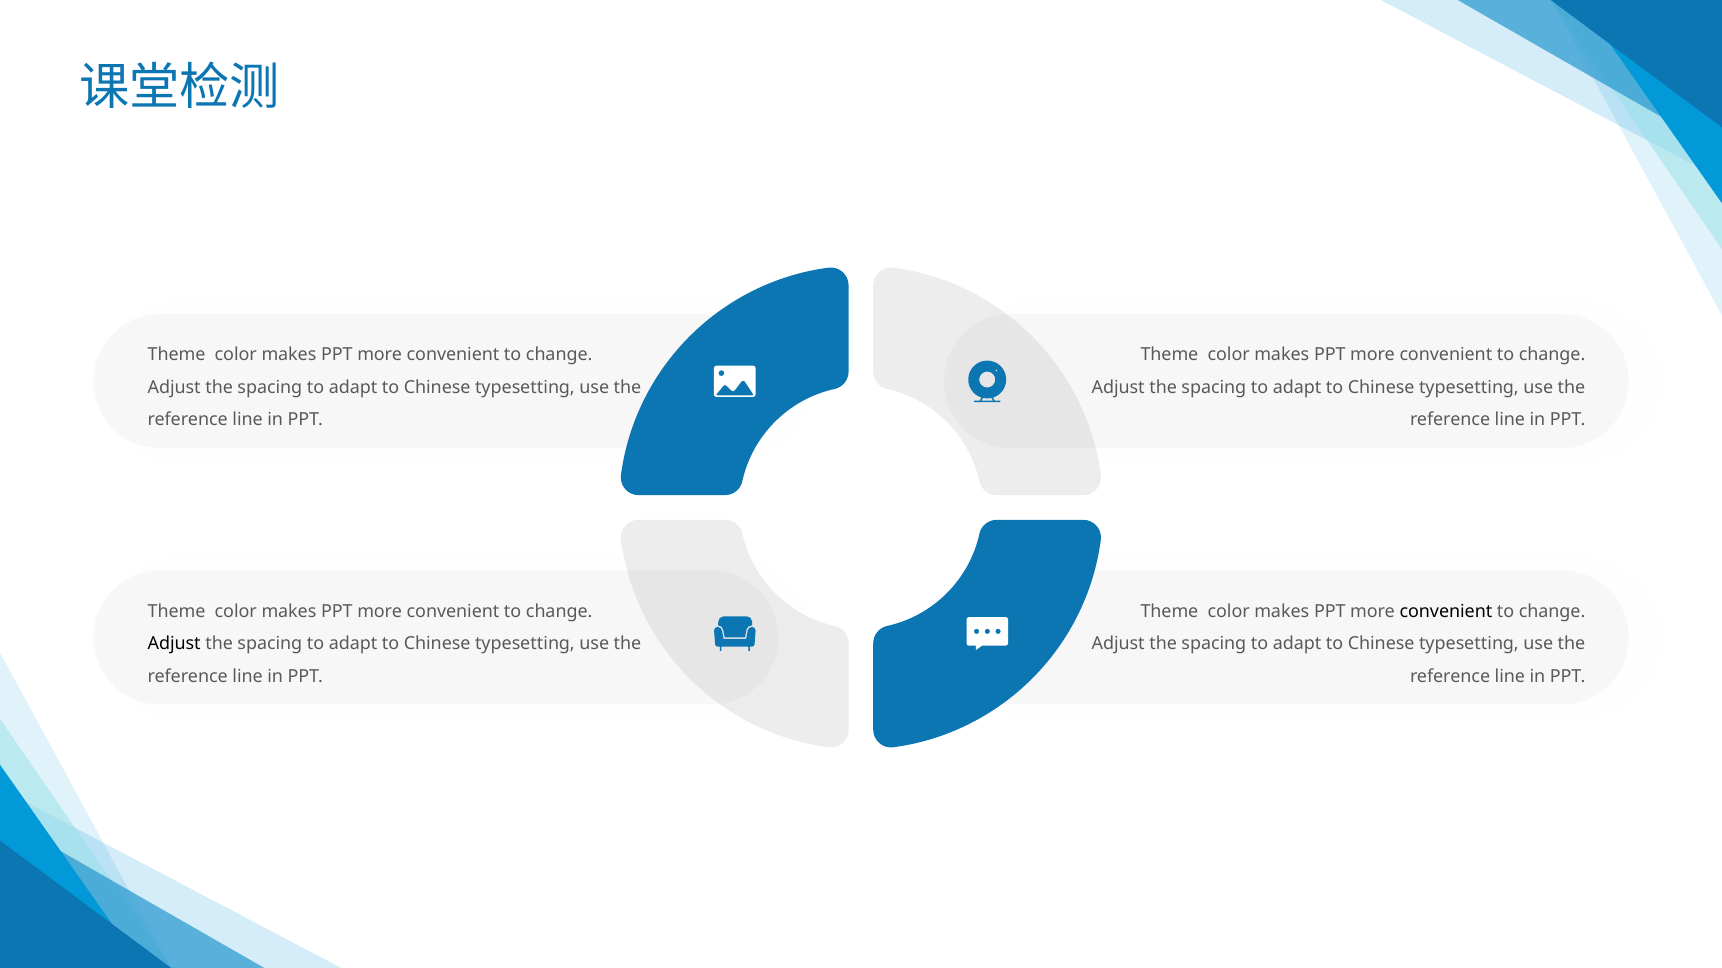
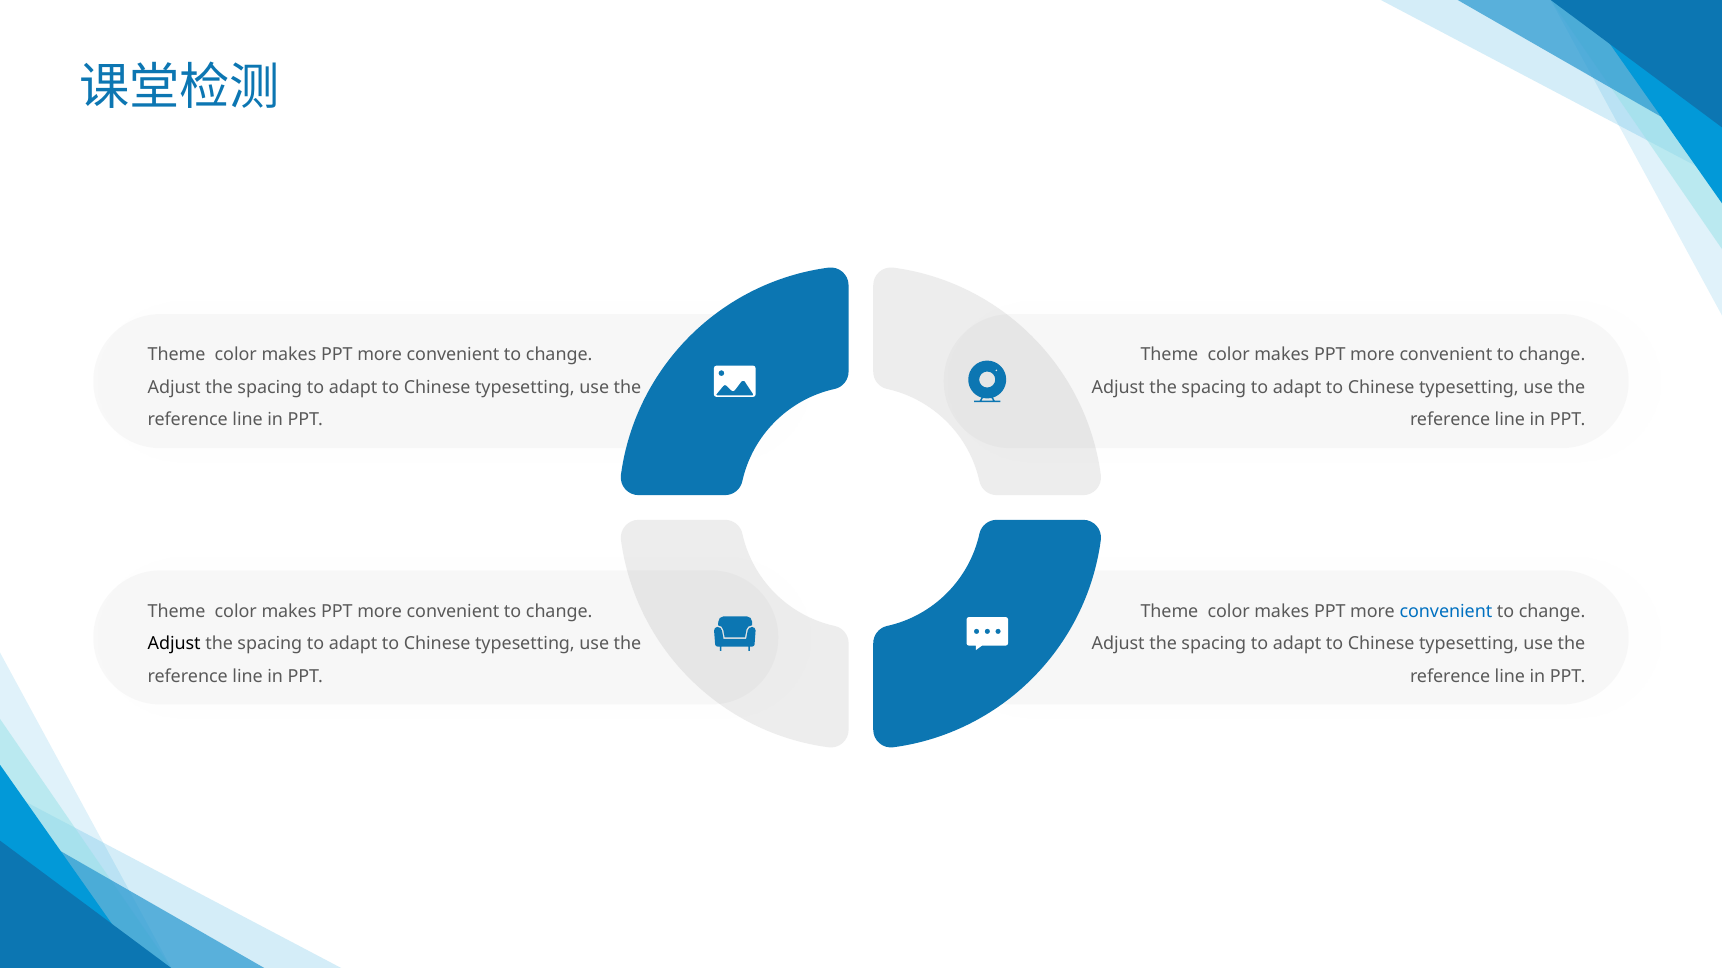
convenient colour: black -> blue (1446, 612)
